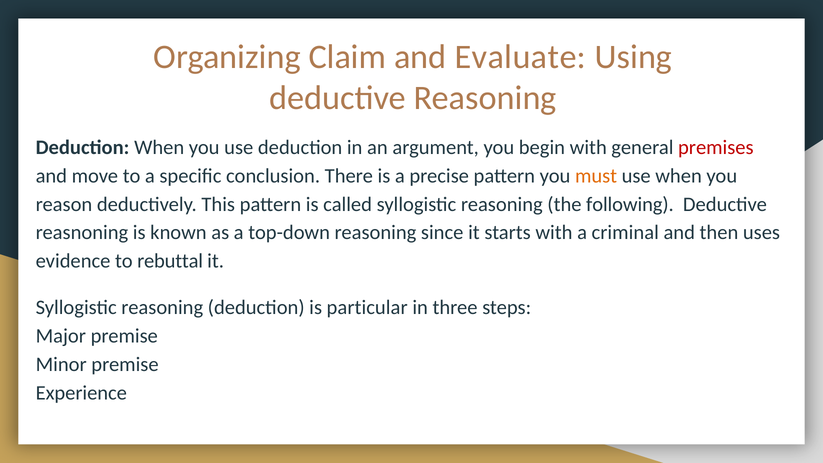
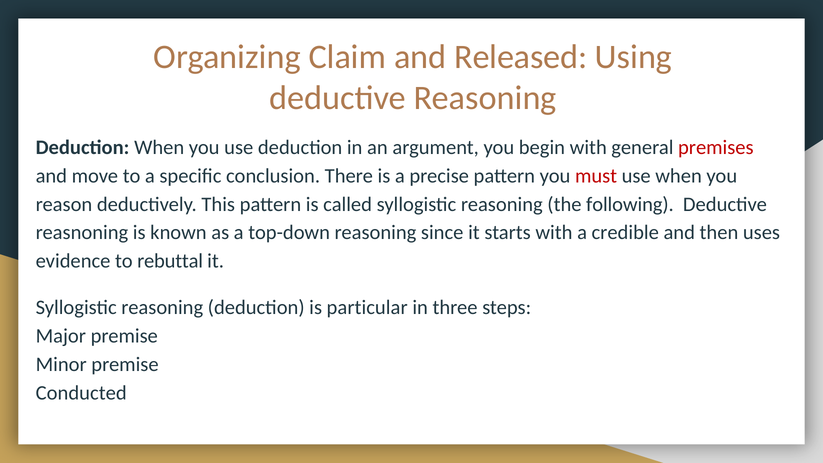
Evaluate: Evaluate -> Released (521, 57)
must colour: orange -> red (596, 176)
criminal: criminal -> credible (625, 233)
Experience: Experience -> Conducted (81, 393)
